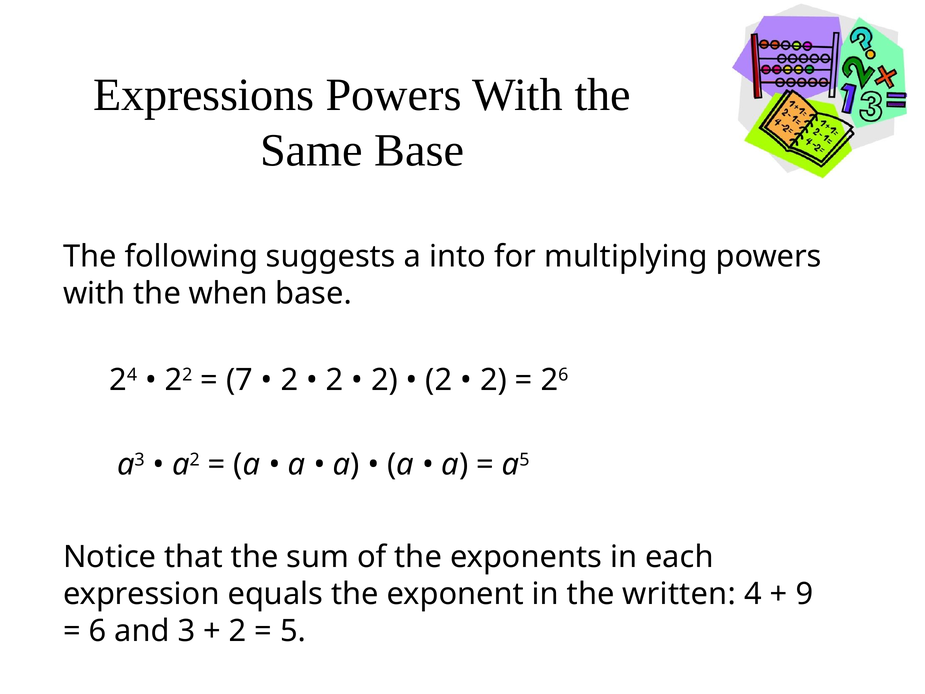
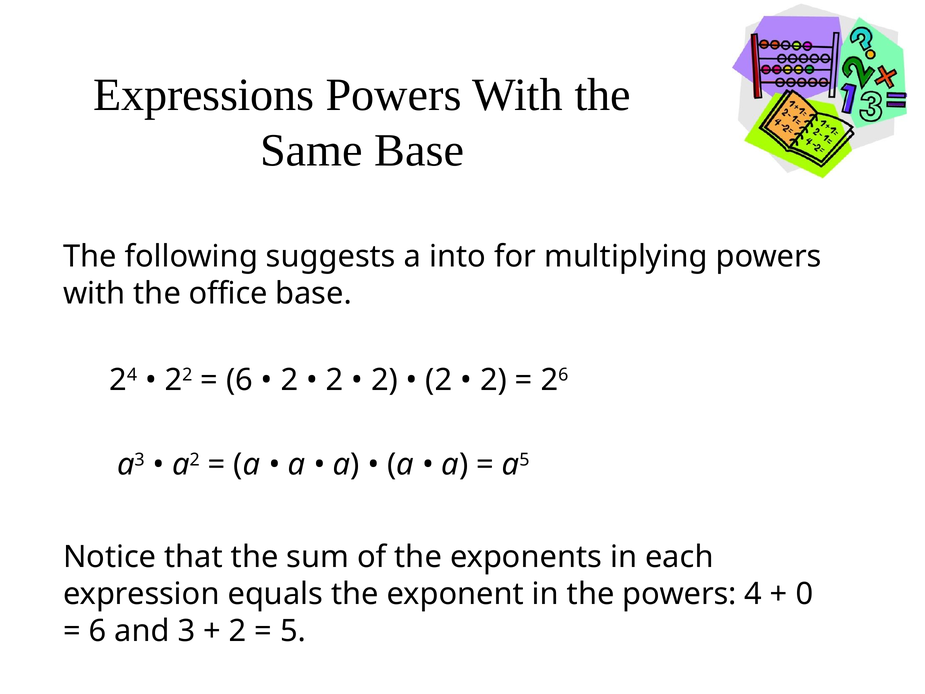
when: when -> office (228, 293)
7: 7 -> 6 (239, 380)
the written: written -> powers (679, 594)
9: 9 -> 0 (804, 594)
